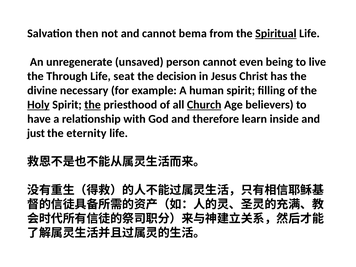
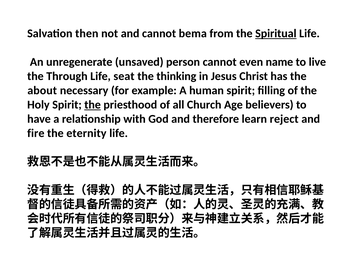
being: being -> name (279, 62)
decision: decision -> thinking (176, 76)
divine: divine -> about (42, 91)
Holy underline: present -> none (38, 105)
Church underline: present -> none (204, 105)
inside: inside -> reject (284, 119)
just: just -> fire (36, 133)
